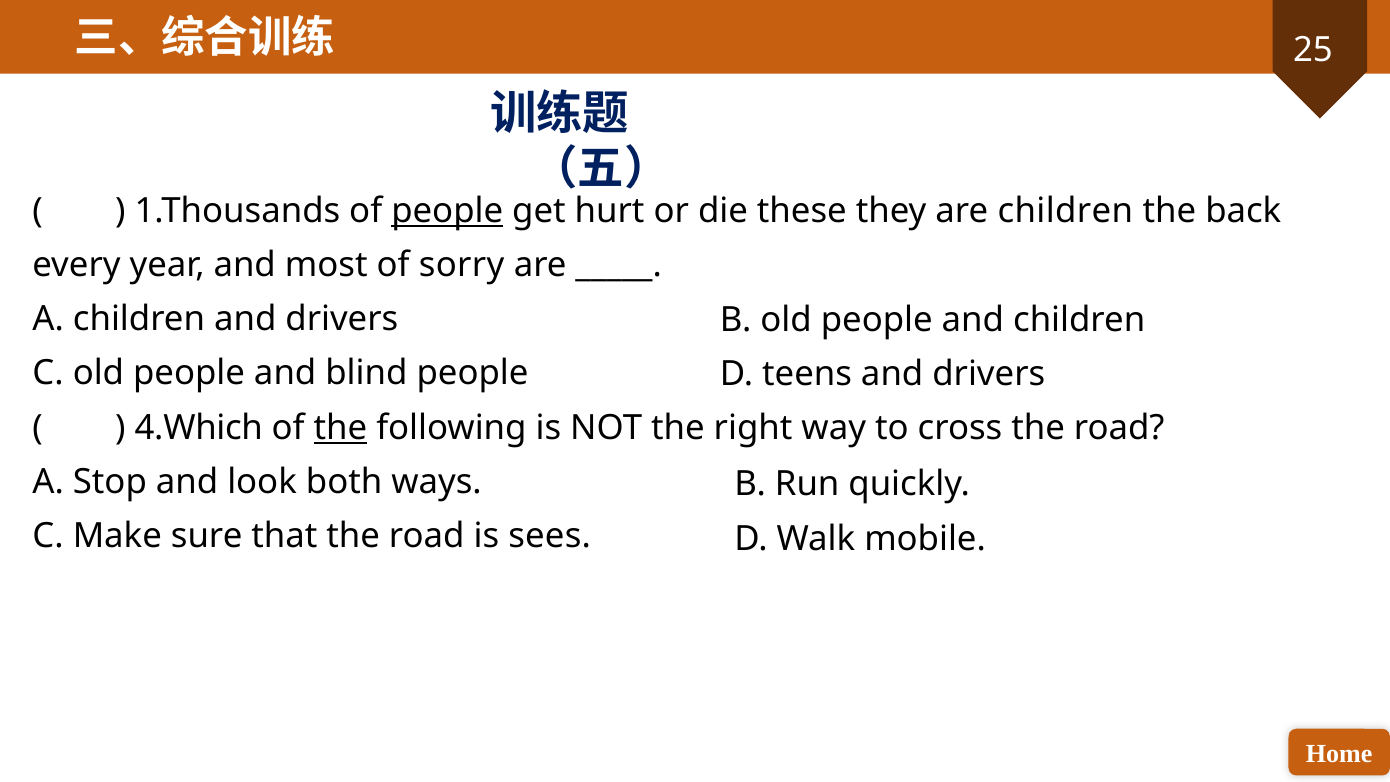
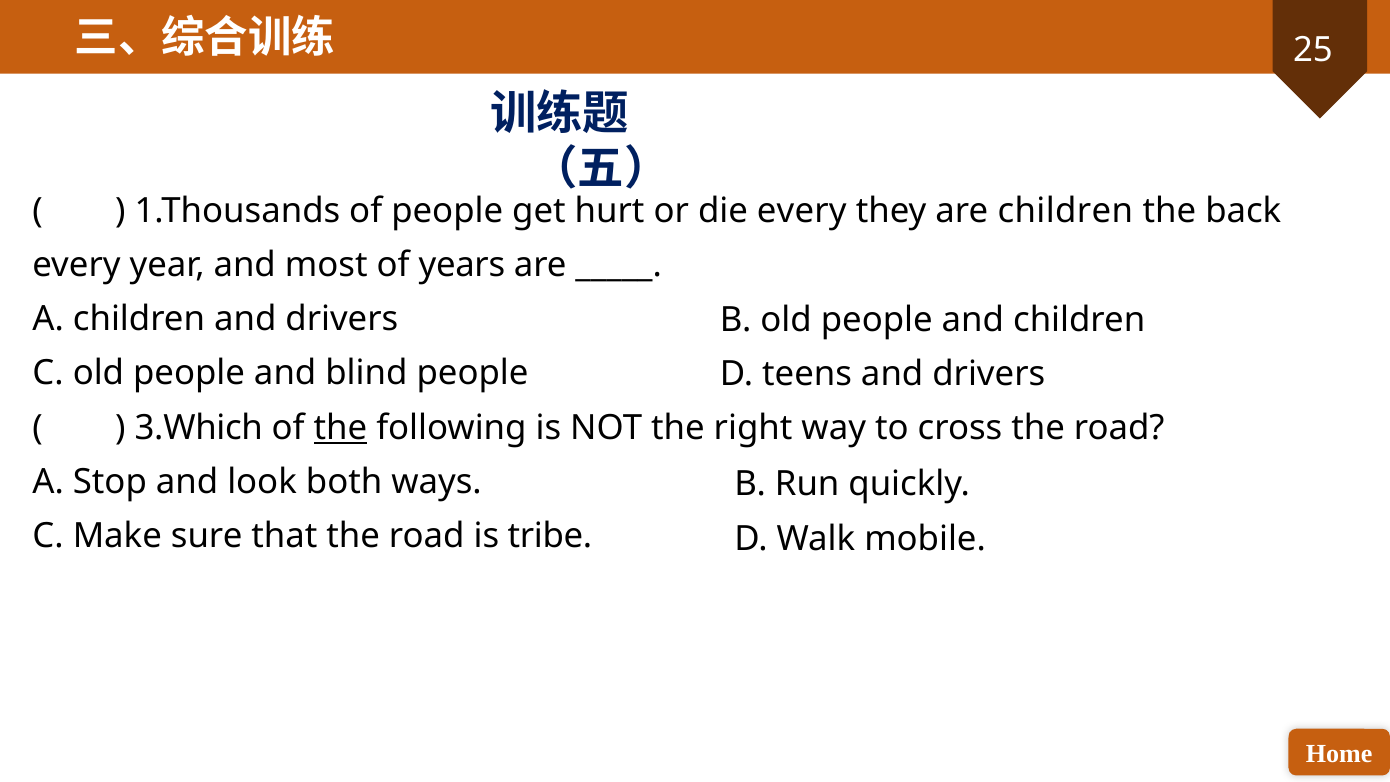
people underline: present -> none (447, 211)
die these: these -> every (802, 211)
sorry: sorry -> years (462, 265)
4.Which: 4.Which -> 3.Which (199, 428)
sees: sees -> tribe (550, 536)
